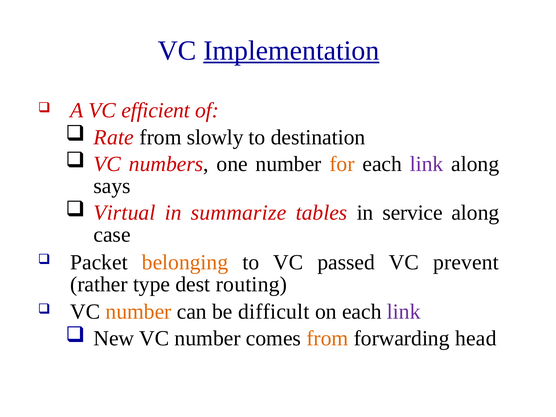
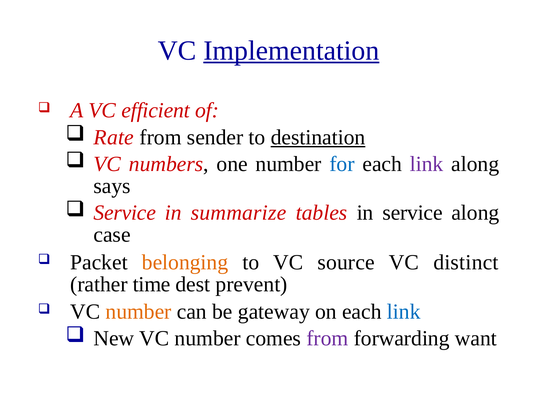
slowly: slowly -> sender (215, 137)
destination underline: none -> present (318, 137)
for colour: orange -> blue (342, 164)
Virtual: Virtual -> Service (125, 213)
passed: passed -> source (346, 262)
prevent: prevent -> distinct (466, 262)
type: type -> time (152, 284)
routing: routing -> prevent (252, 284)
difficult: difficult -> gateway (274, 312)
link colour: purple -> blue (404, 312)
from colour: orange -> purple (327, 338)
head: head -> want (476, 338)
